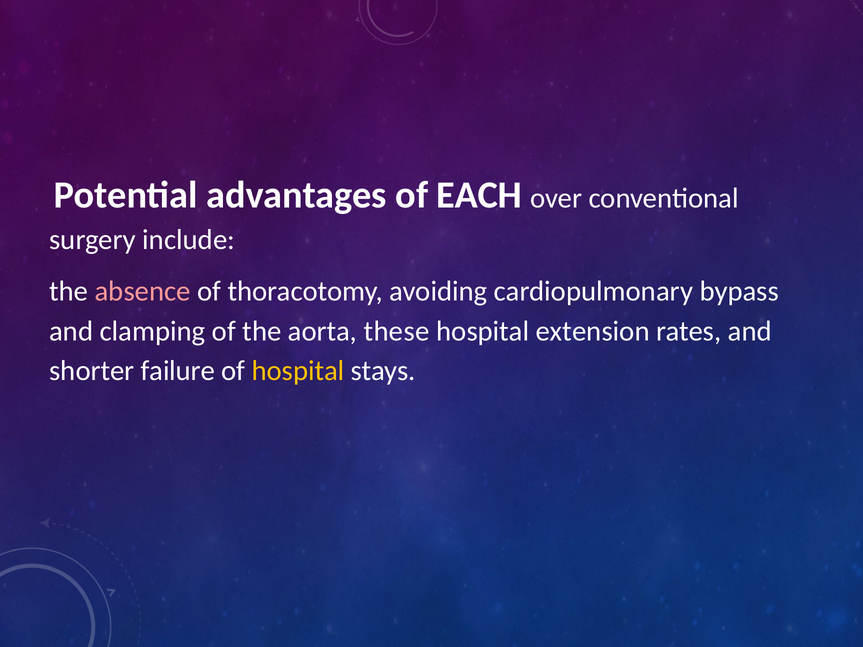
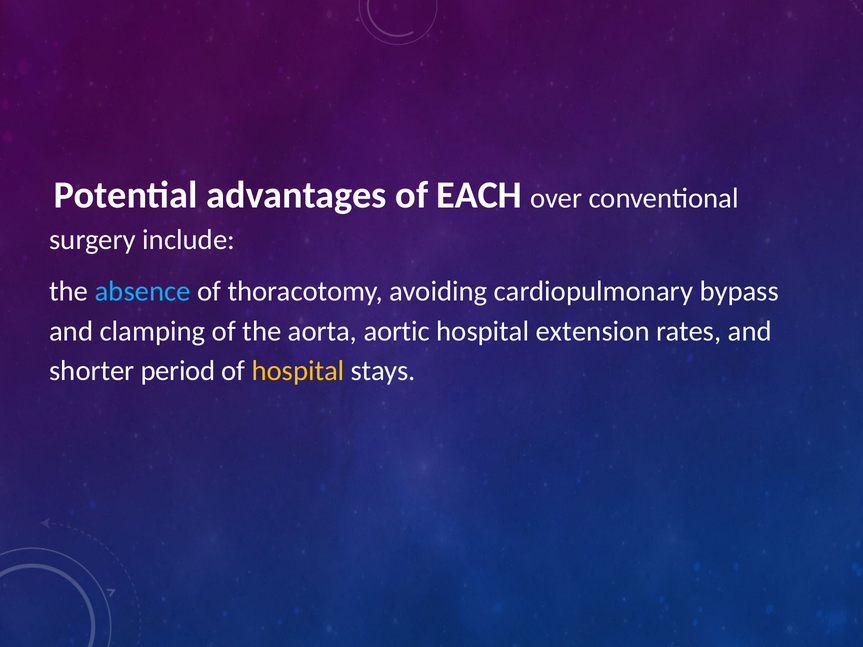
absence colour: pink -> light blue (143, 291)
these: these -> aortic (397, 331)
failure: failure -> period (178, 371)
